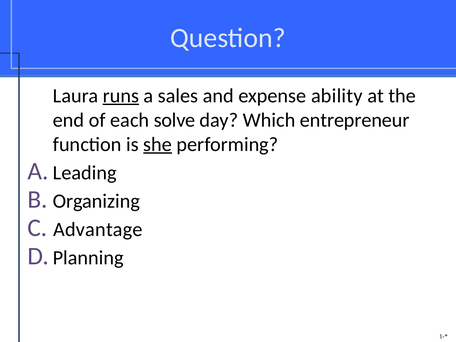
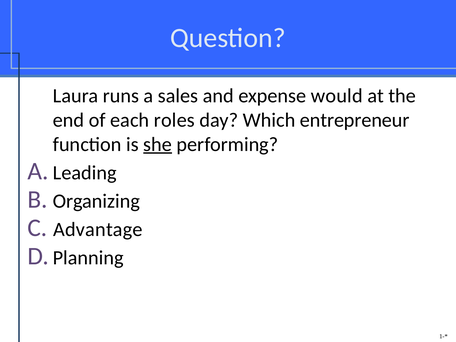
runs underline: present -> none (121, 96)
ability: ability -> would (337, 96)
solve: solve -> roles (174, 120)
